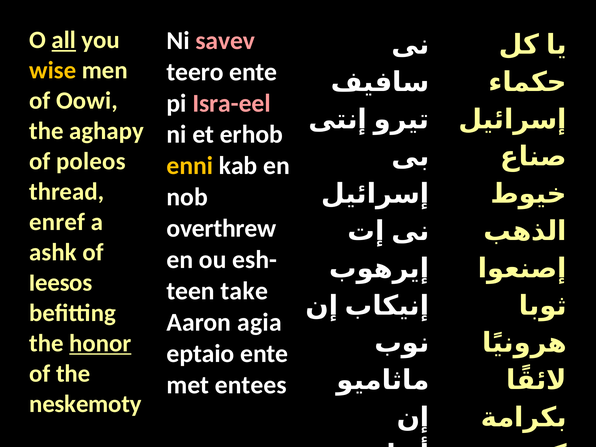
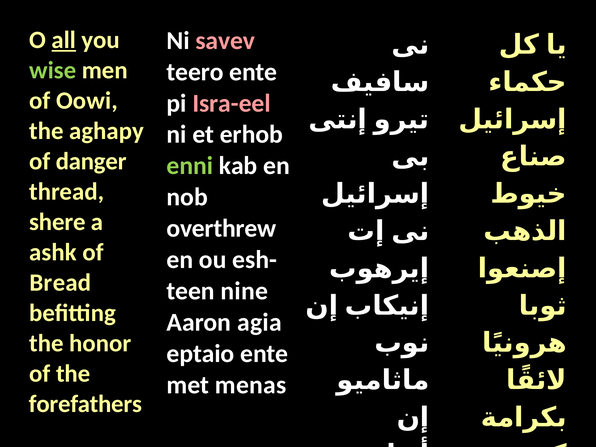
wise colour: yellow -> light green (53, 70)
poleos: poleos -> danger (91, 161)
enni colour: yellow -> light green (190, 166)
enref: enref -> shere (57, 222)
Ieesos: Ieesos -> Bread (60, 283)
take: take -> nine (244, 291)
honor underline: present -> none (100, 343)
entees: entees -> menas (251, 385)
neskemoty: neskemoty -> forefathers (85, 404)
